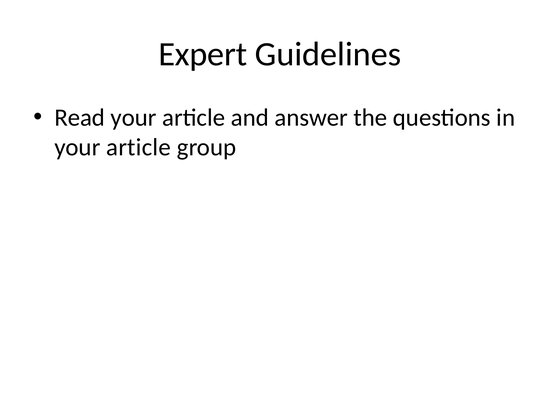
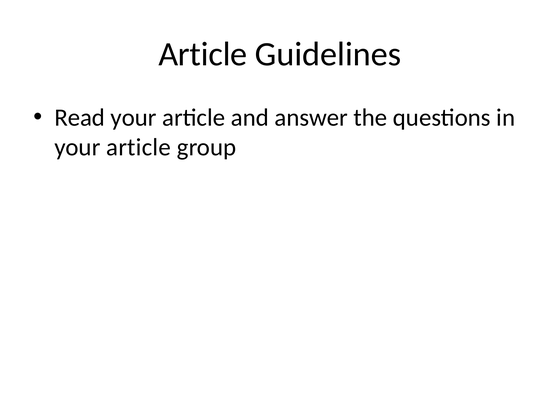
Expert: Expert -> Article (203, 54)
